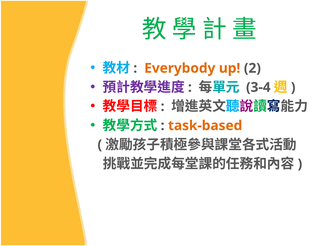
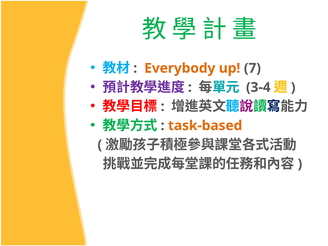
2: 2 -> 7 (252, 68)
